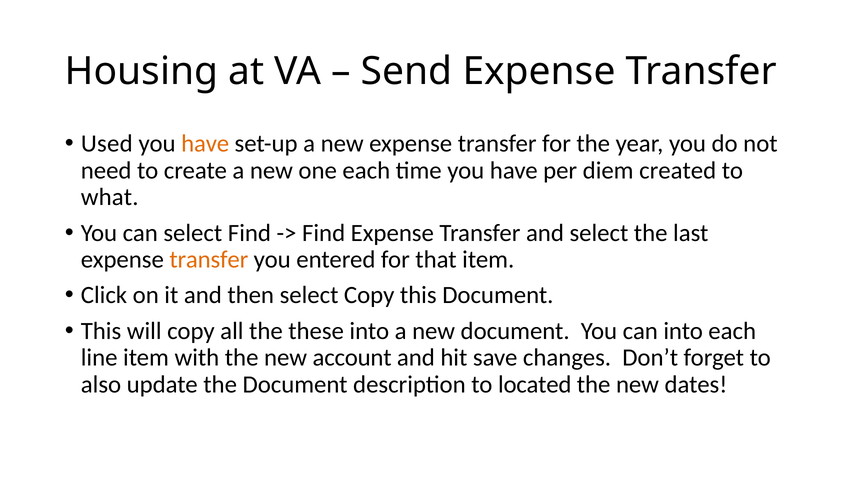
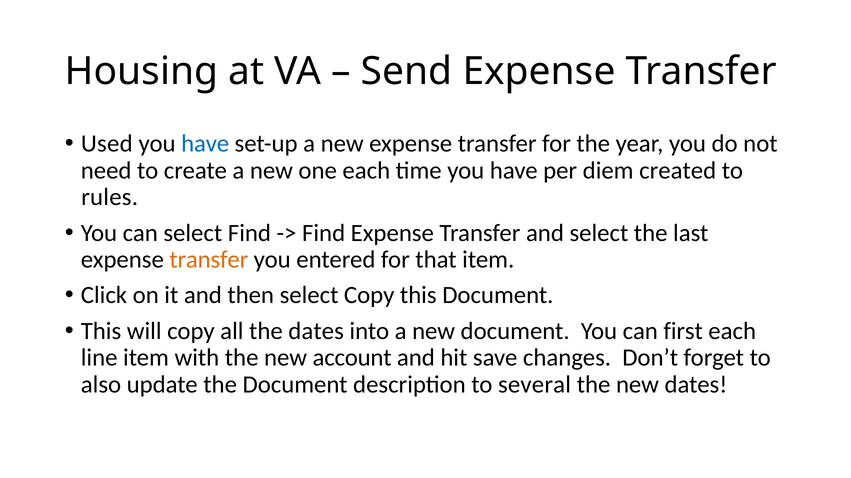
have colour: orange -> blue (205, 144)
what: what -> rules (110, 198)
the these: these -> dates (316, 331)
can into: into -> first (683, 331)
located: located -> several (535, 385)
